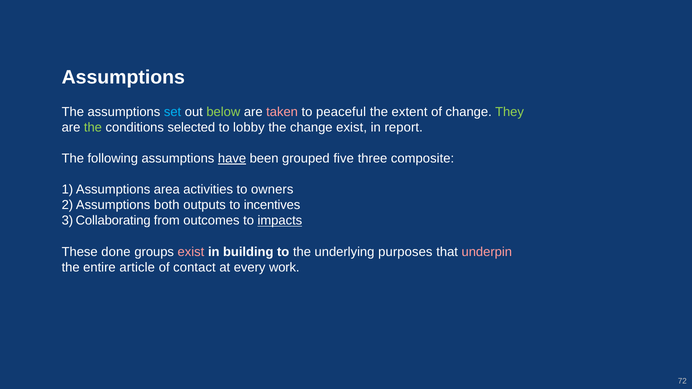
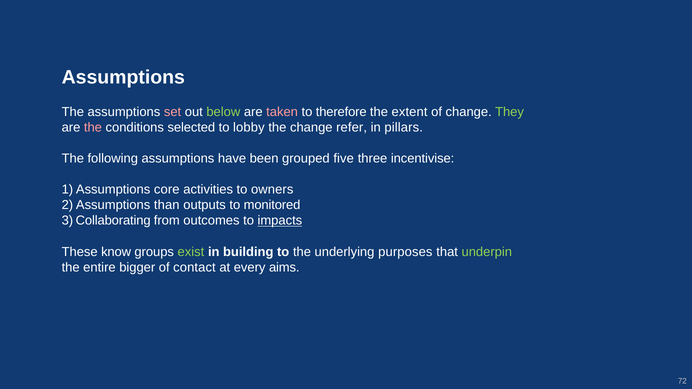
set colour: light blue -> pink (173, 112)
peaceful: peaceful -> therefore (341, 112)
the colour: light green -> pink (93, 127)
change exist: exist -> refer (352, 127)
report: report -> pillars (404, 127)
have underline: present -> none (232, 159)
composite: composite -> incentivise (423, 159)
area: area -> core (167, 190)
both: both -> than (167, 205)
incentives: incentives -> monitored (272, 205)
done: done -> know (116, 252)
exist colour: pink -> light green (191, 252)
underpin colour: pink -> light green (487, 252)
article: article -> bigger (137, 268)
work: work -> aims (284, 268)
